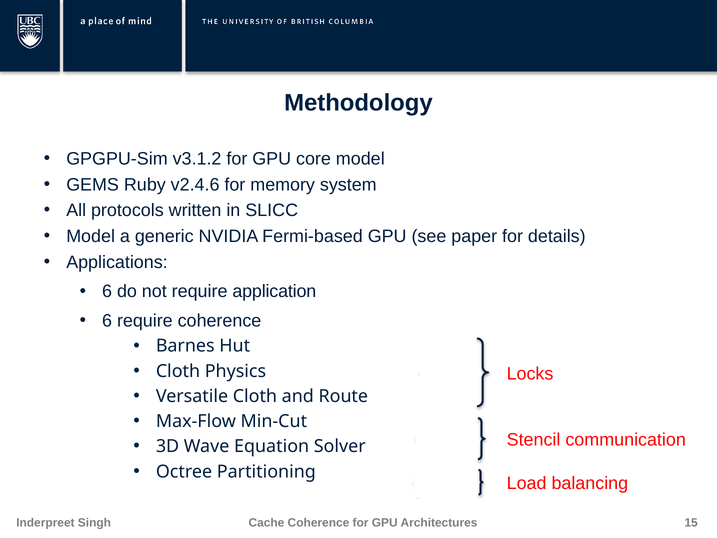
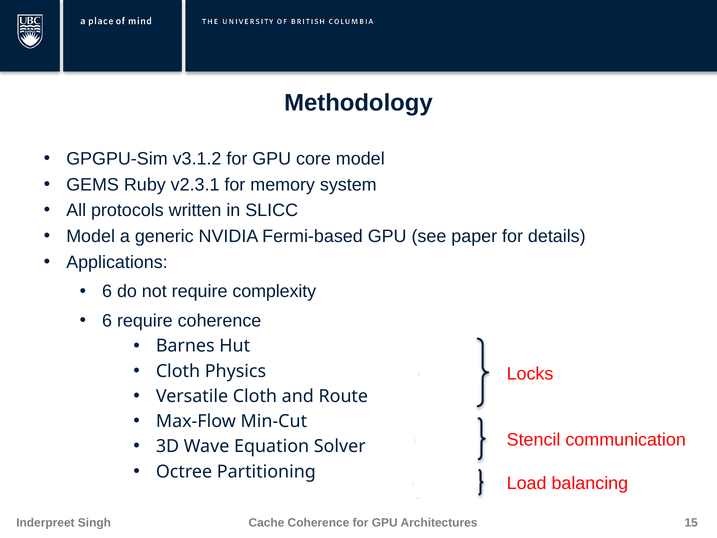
v2.4.6: v2.4.6 -> v2.3.1 (195, 185)
application: application -> complexity (274, 291)
